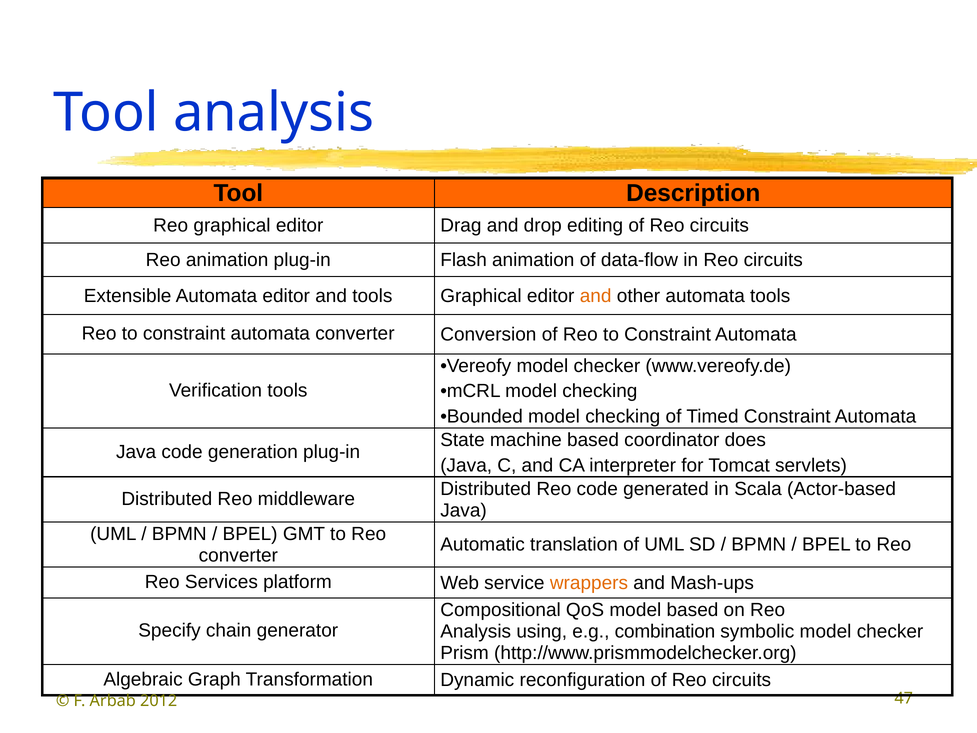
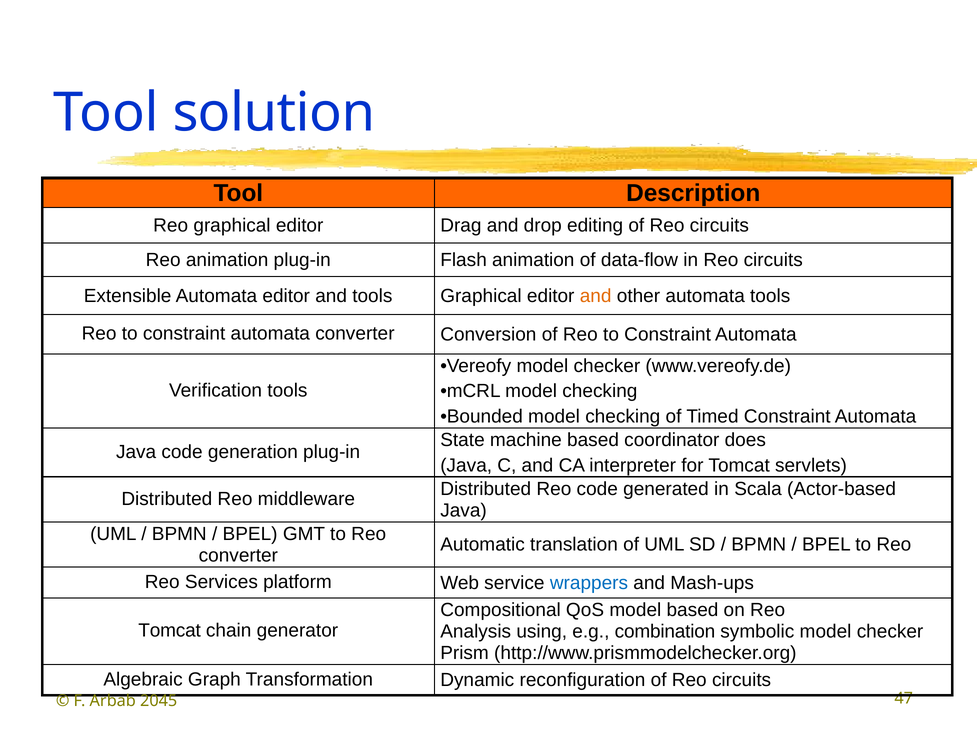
Tool analysis: analysis -> solution (274, 113)
wrappers colour: orange -> blue (589, 583)
Specify: Specify -> Tomcat (170, 630)
2012: 2012 -> 2045 (159, 701)
